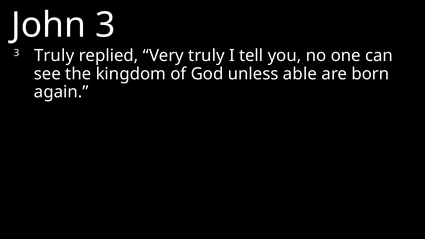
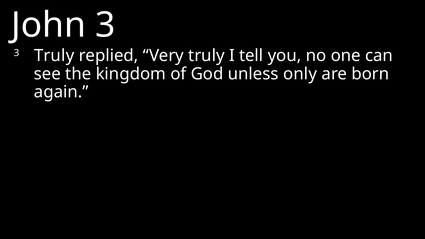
able: able -> only (300, 74)
